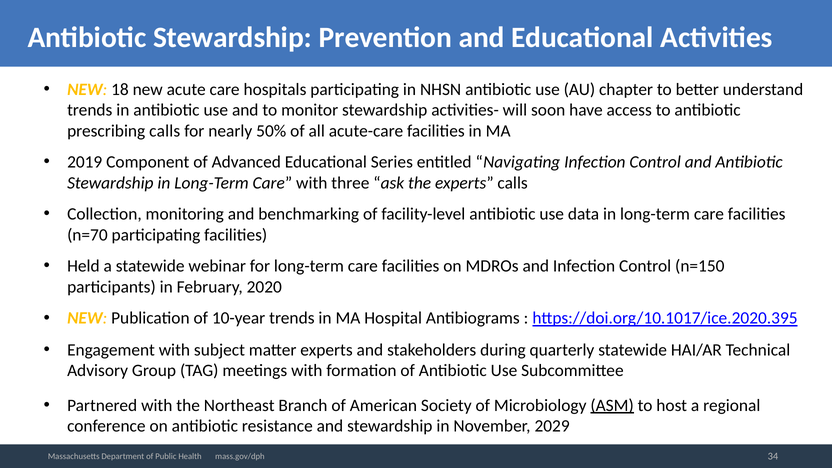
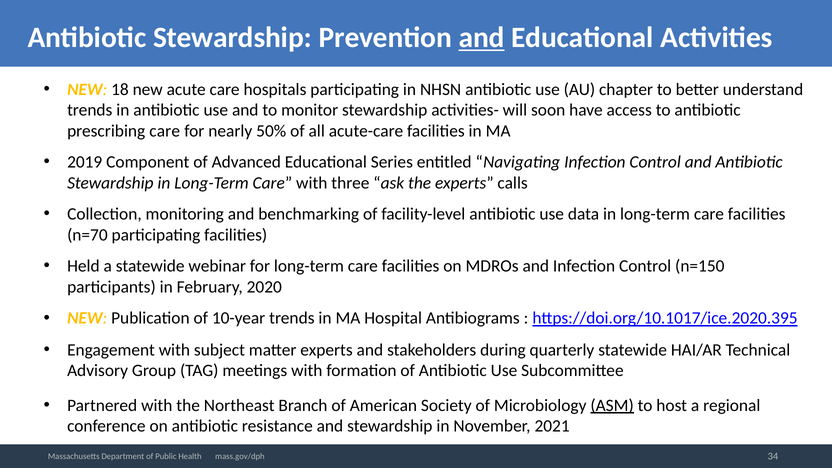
and underline: none -> present (482, 38)
prescribing calls: calls -> care (165, 131)
2029: 2029 -> 2021 (552, 426)
